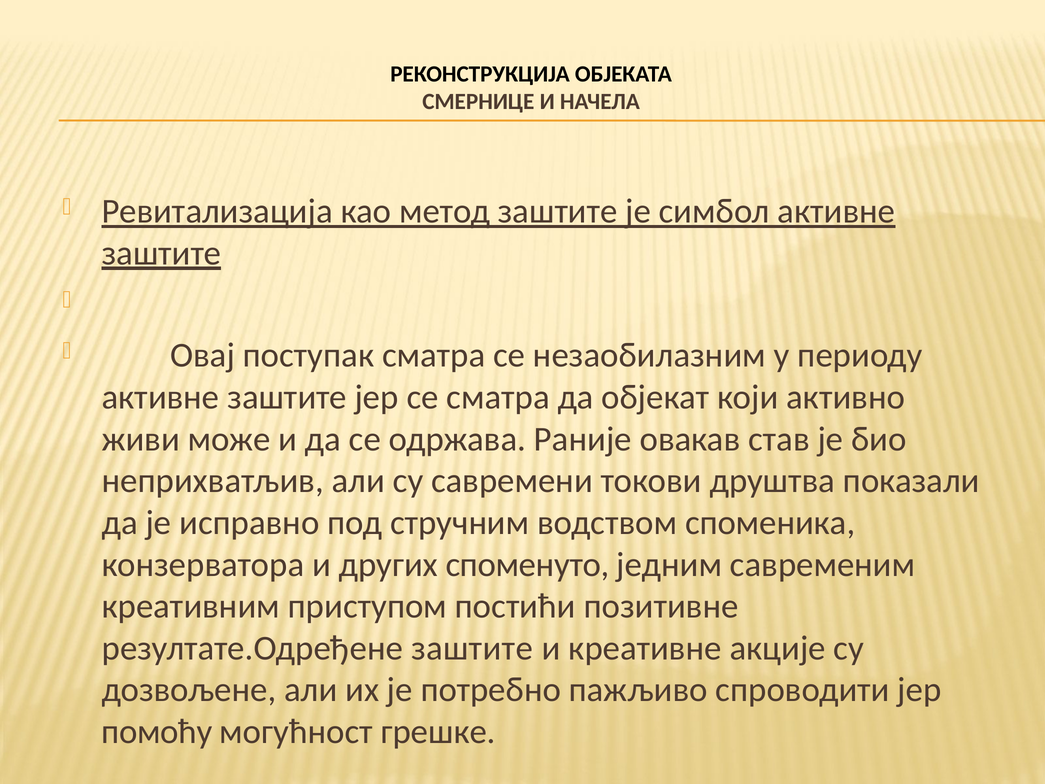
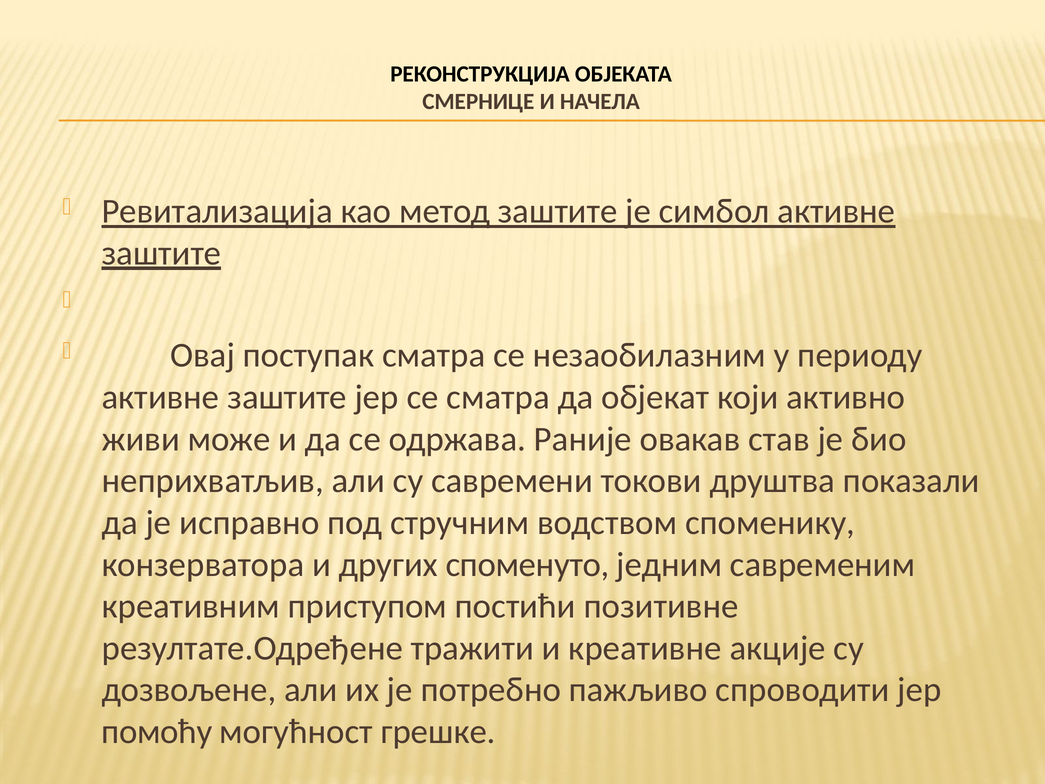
споменика: споменика -> споменику (770, 523)
резултате.Одређене заштите: заштите -> тражити (472, 648)
